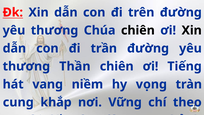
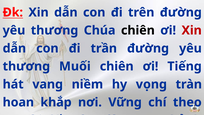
Xin colour: black -> red (192, 30)
Thần: Thần -> Muối (75, 66)
cung: cung -> hoan (18, 102)
